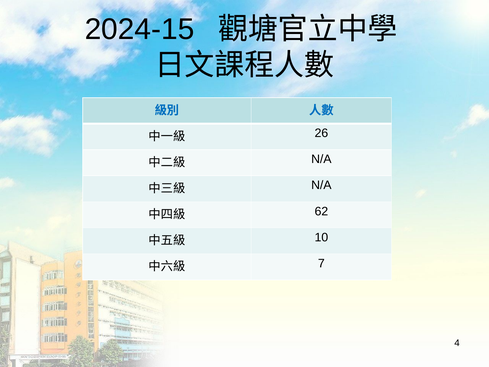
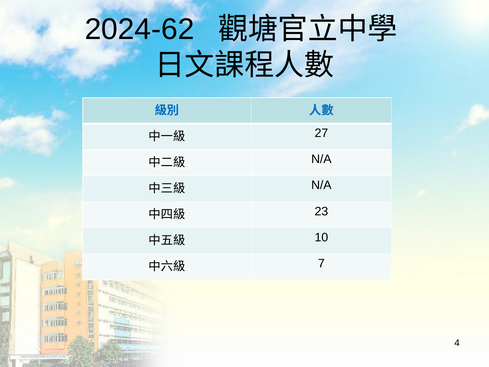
2024-15: 2024-15 -> 2024-62 (139, 29)
26: 26 -> 27 (321, 133)
62: 62 -> 23 (321, 211)
